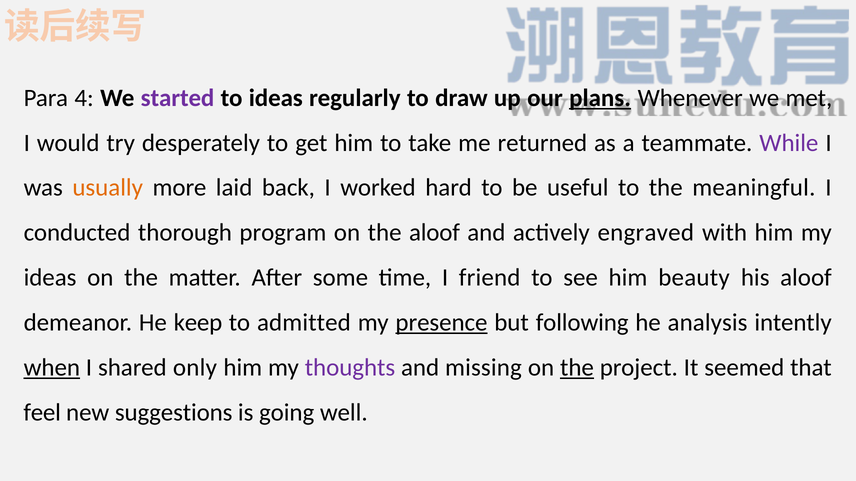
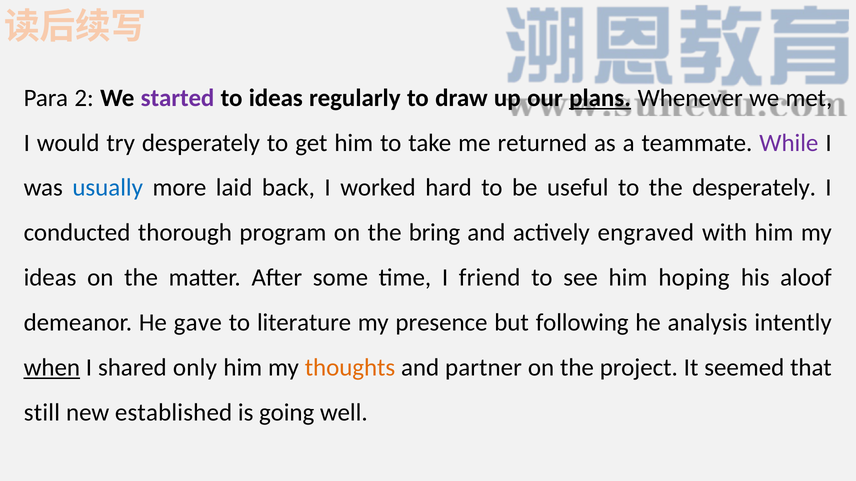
4: 4 -> 2 (84, 98)
usually colour: orange -> blue (108, 188)
the meaningful: meaningful -> desperately (754, 188)
the aloof: aloof -> bring (435, 233)
beauty: beauty -> hoping (694, 278)
keep: keep -> gave (198, 323)
admitted: admitted -> literature (304, 323)
presence underline: present -> none (441, 323)
thoughts colour: purple -> orange (350, 368)
missing: missing -> partner (483, 368)
the underline: present -> none (577, 368)
feel: feel -> still (42, 413)
suggestions: suggestions -> established (174, 413)
